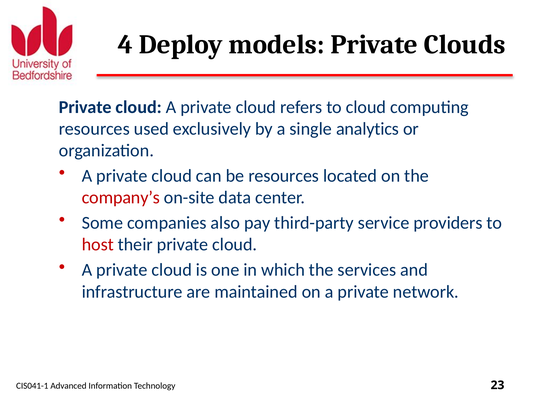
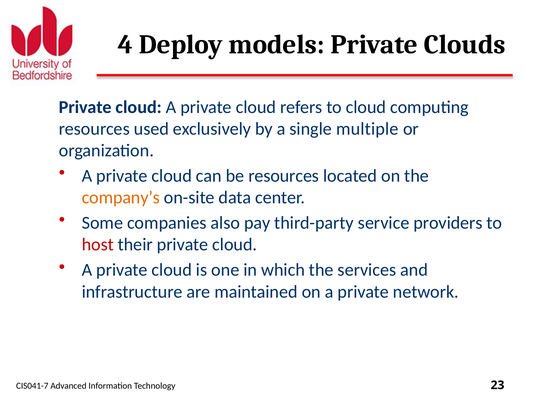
analytics: analytics -> multiple (367, 129)
company’s colour: red -> orange (121, 198)
CIS041-1: CIS041-1 -> CIS041-7 (32, 386)
